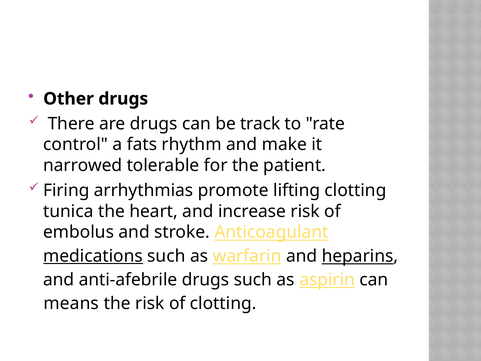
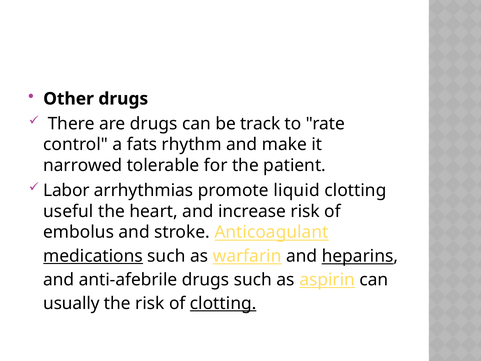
Firing: Firing -> Labor (66, 190)
lifting: lifting -> liquid (297, 190)
tunica: tunica -> useful (68, 211)
means: means -> usually (71, 303)
clotting underline: none -> present (223, 303)
